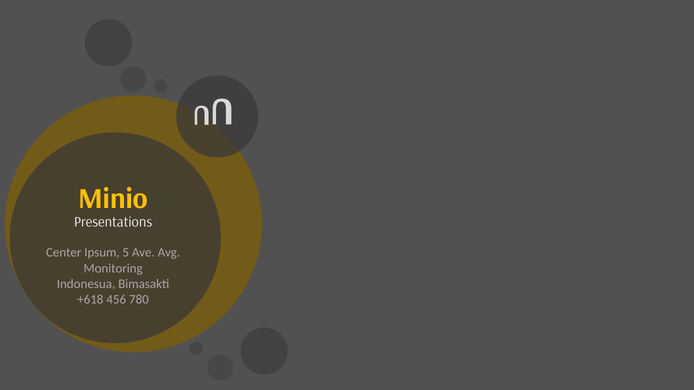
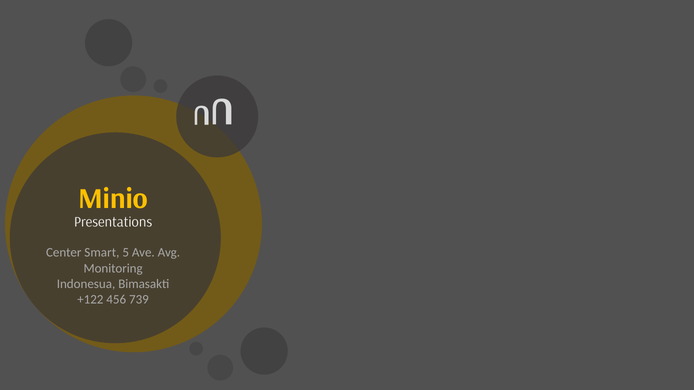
Ipsum: Ipsum -> Smart (102, 253)
+618: +618 -> +122 (90, 300)
780: 780 -> 739 (139, 300)
